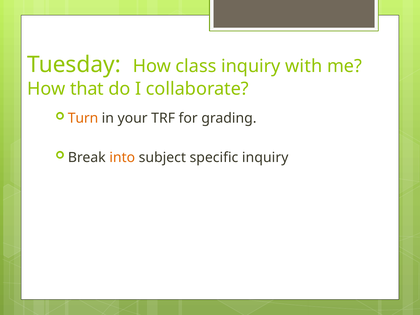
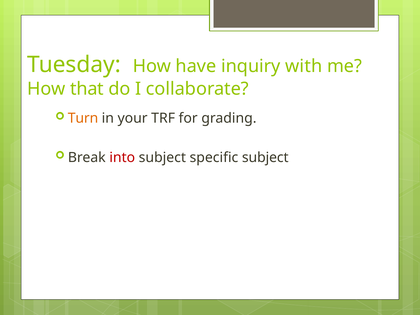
class: class -> have (196, 66)
into colour: orange -> red (122, 157)
specific inquiry: inquiry -> subject (265, 157)
